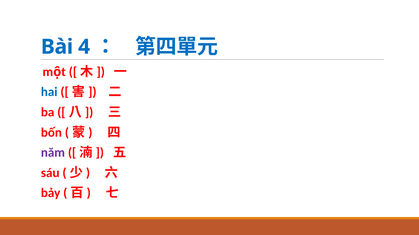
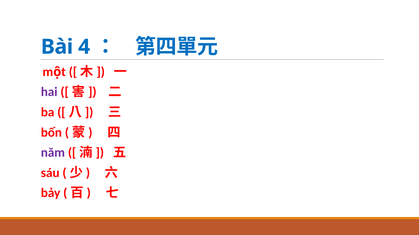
hai colour: blue -> purple (49, 92)
